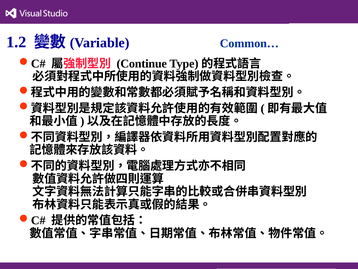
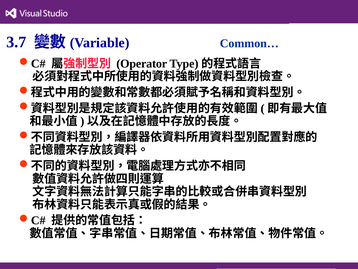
1.2: 1.2 -> 3.7 (16, 42)
Continue: Continue -> Operator (142, 63)
